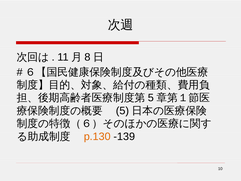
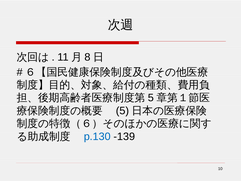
p.130 colour: orange -> blue (97, 136)
